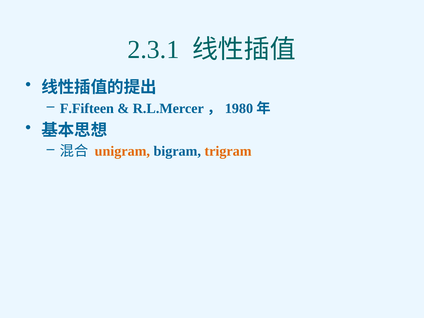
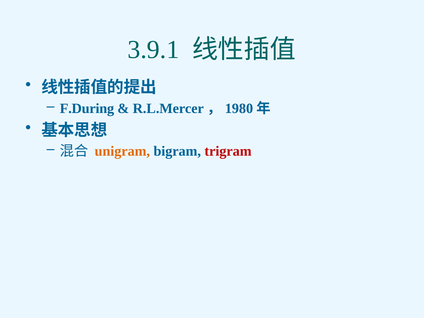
2.3.1: 2.3.1 -> 3.9.1 (153, 49)
F.Fifteen: F.Fifteen -> F.During (87, 108)
trigram colour: orange -> red (228, 151)
